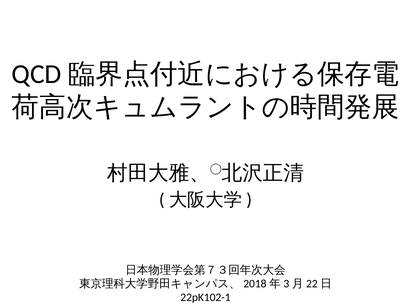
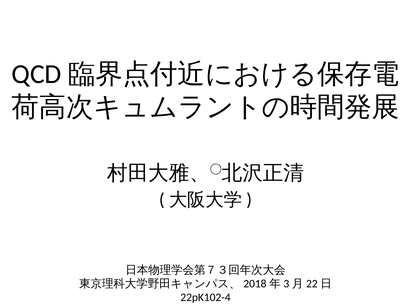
22pK102-1: 22pK102-1 -> 22pK102-4 (205, 298)
